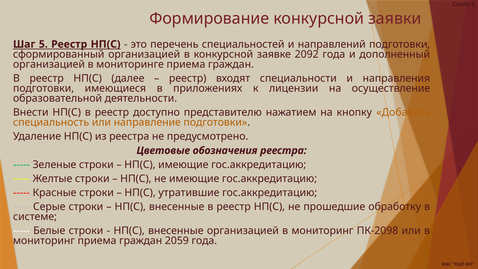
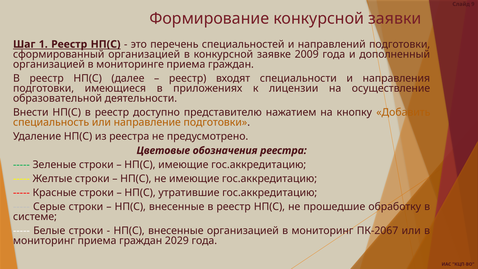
5: 5 -> 1 (43, 44)
2092: 2092 -> 2009 (307, 54)
ПК-2098: ПК-2098 -> ПК-2067 (378, 231)
2059: 2059 -> 2029 (177, 241)
